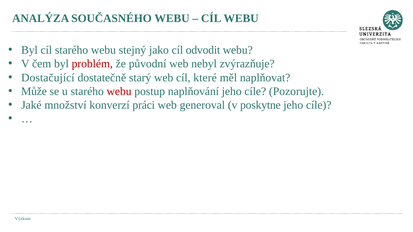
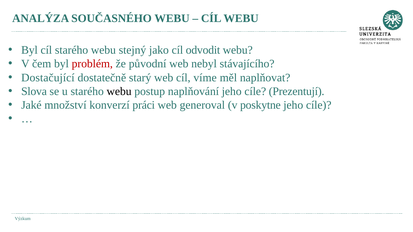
zvýrazňuje: zvýrazňuje -> stávajícího (247, 64)
které: které -> víme (205, 78)
Může: Může -> Slova (34, 91)
webu colour: red -> black (119, 91)
Pozorujte: Pozorujte -> Prezentují (297, 91)
